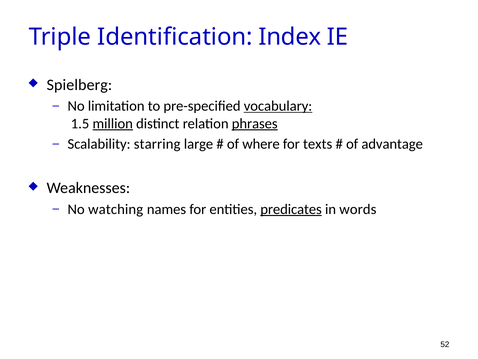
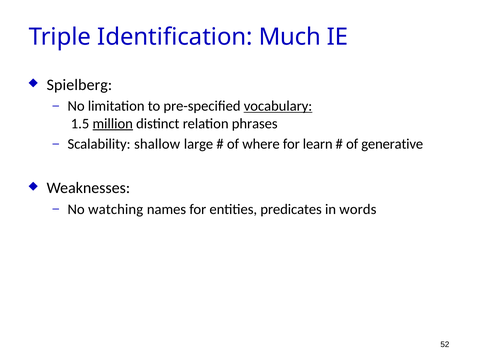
Index: Index -> Much (290, 37)
phrases underline: present -> none (255, 123)
starring: starring -> shallow (157, 144)
texts: texts -> learn (318, 144)
advantage: advantage -> generative (392, 144)
predicates underline: present -> none (291, 209)
